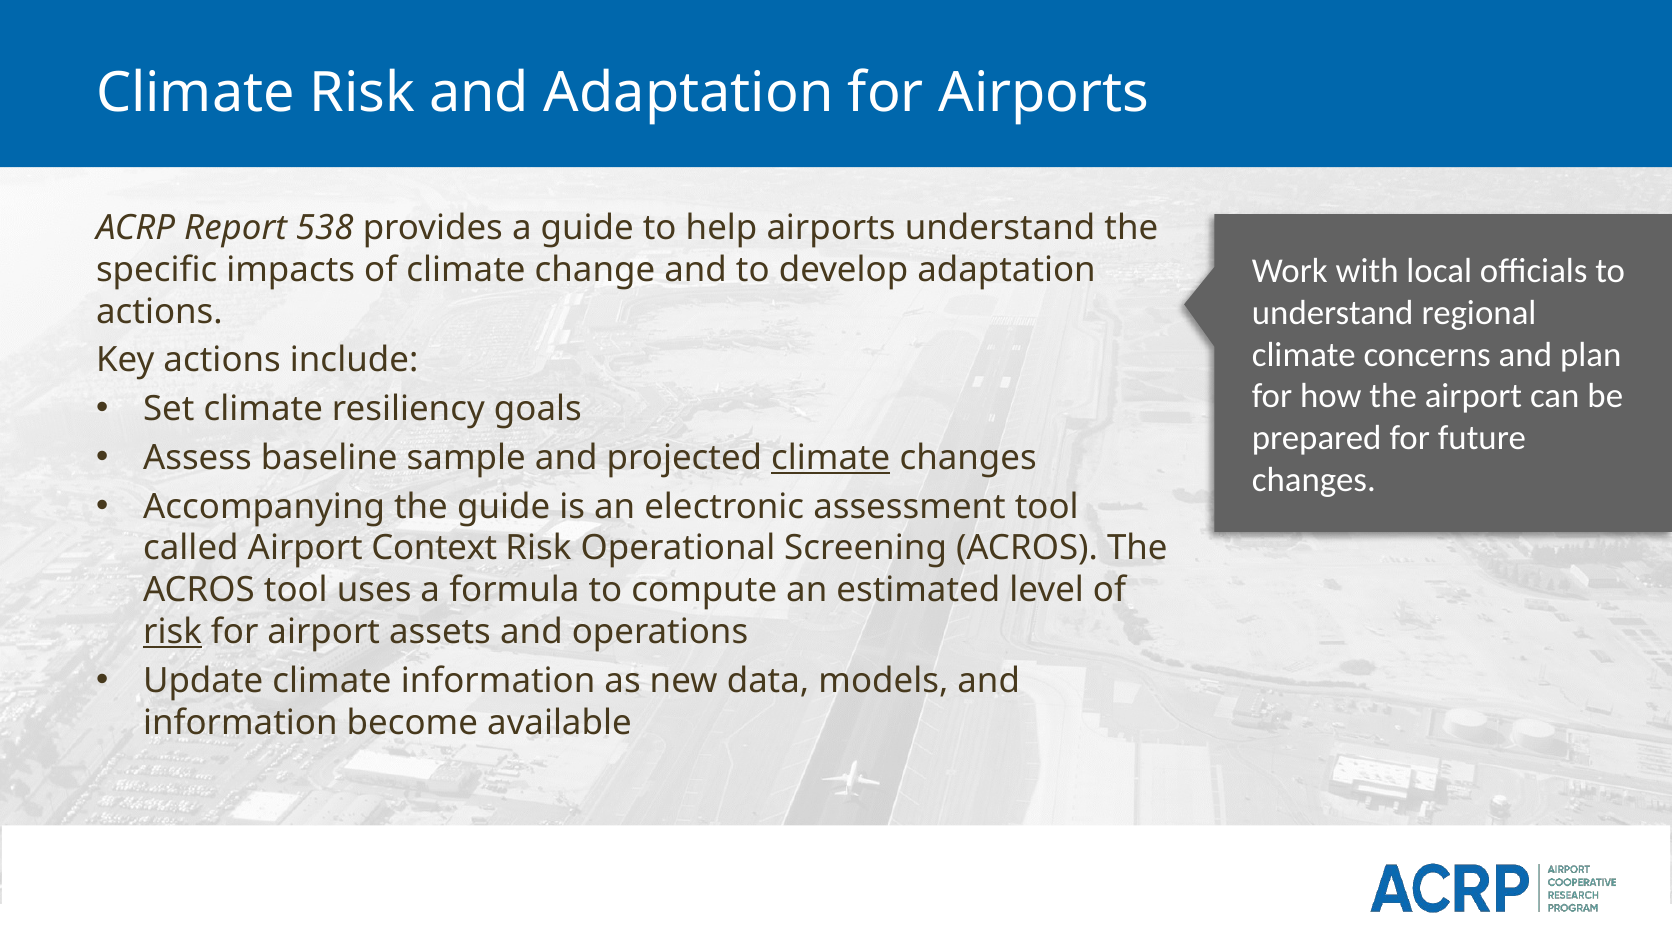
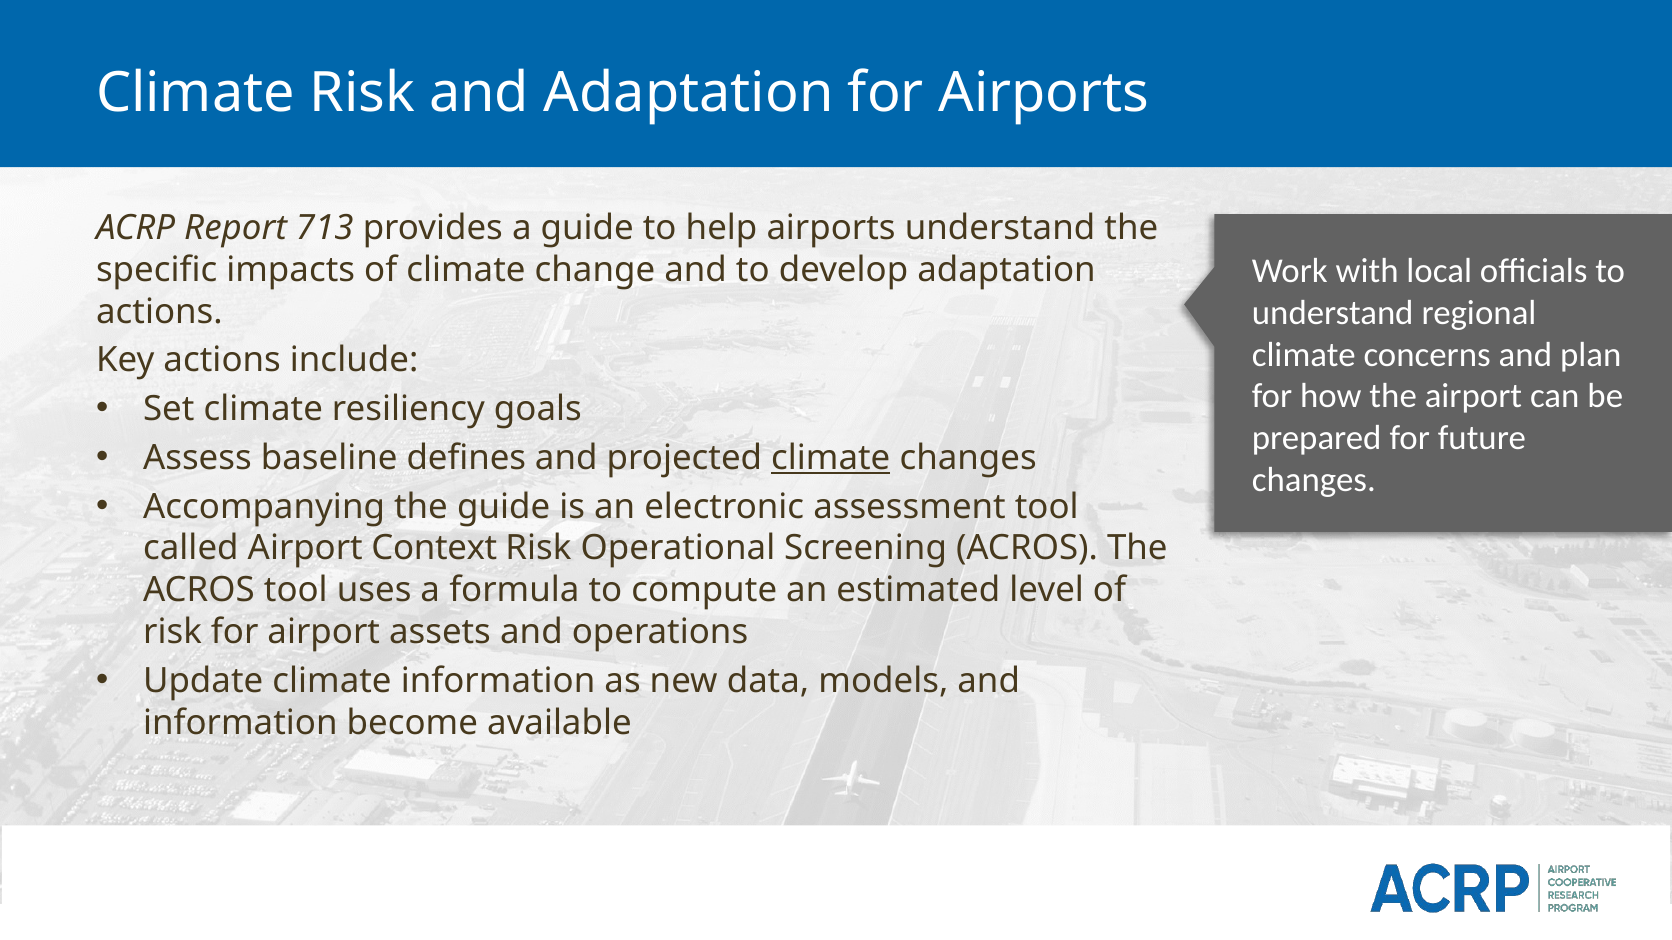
538: 538 -> 713 (325, 228)
sample: sample -> defines (466, 458)
risk underline: present -> none (173, 632)
